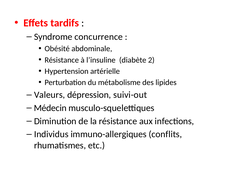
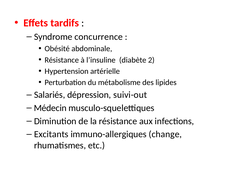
Valeurs: Valeurs -> Salariés (50, 95)
Individus: Individus -> Excitants (51, 134)
conflits: conflits -> change (165, 134)
